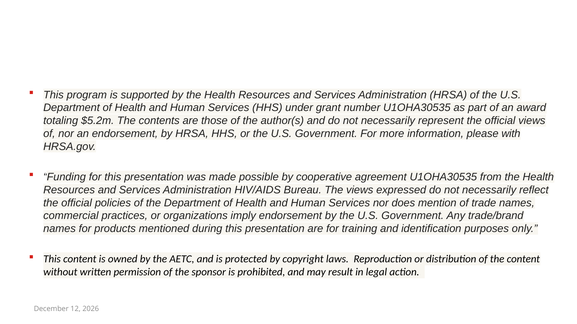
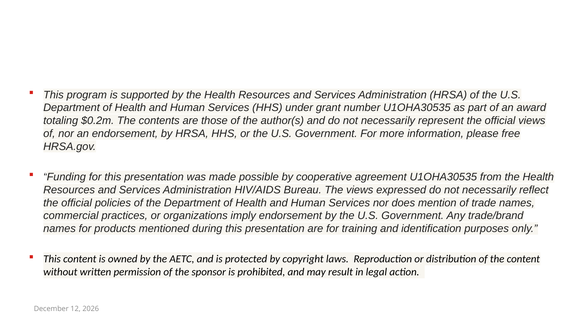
$5.2m: $5.2m -> $0.2m (98, 121)
with: with -> free (511, 134)
